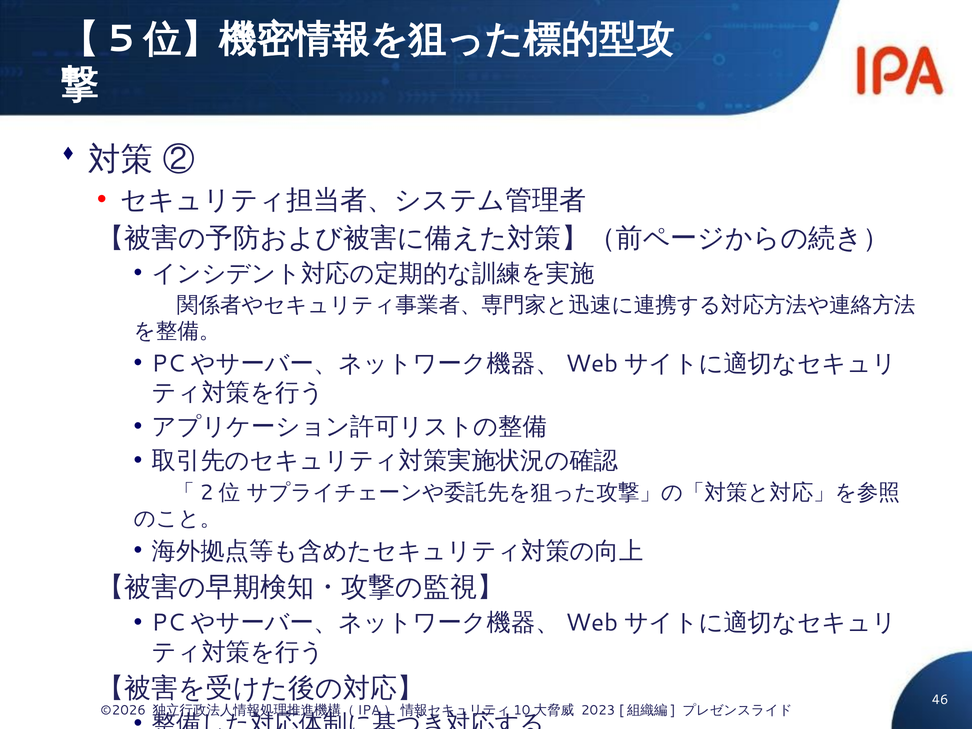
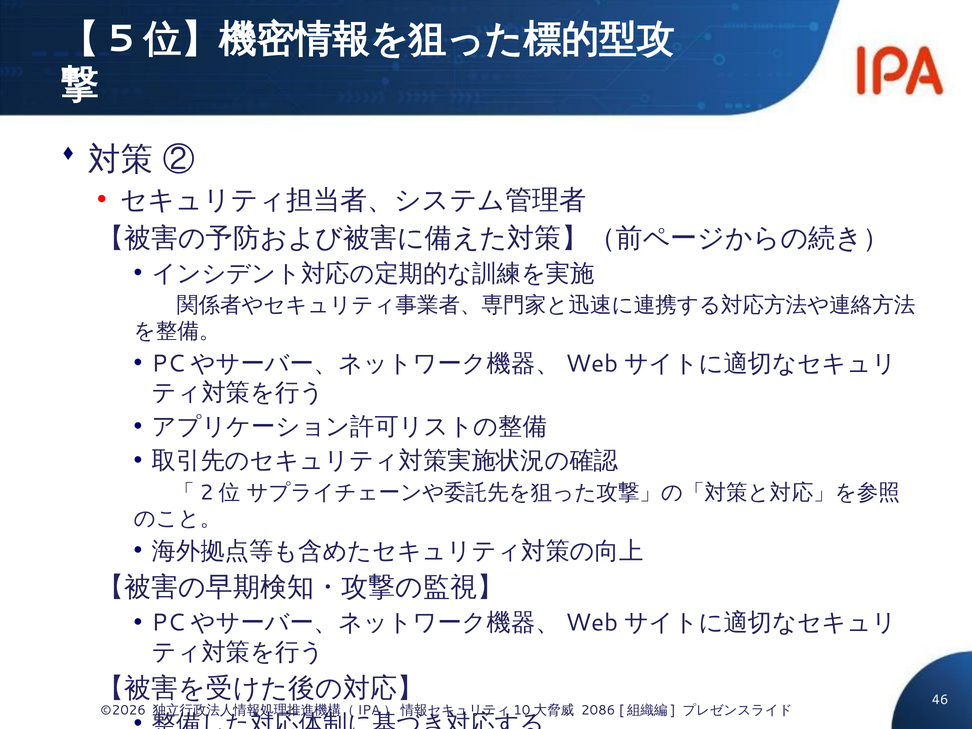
2023: 2023 -> 2086 (598, 710)
